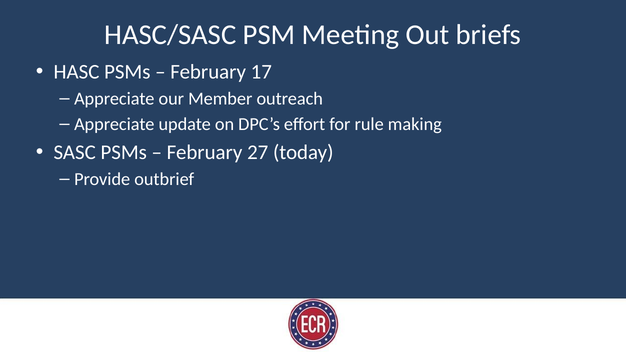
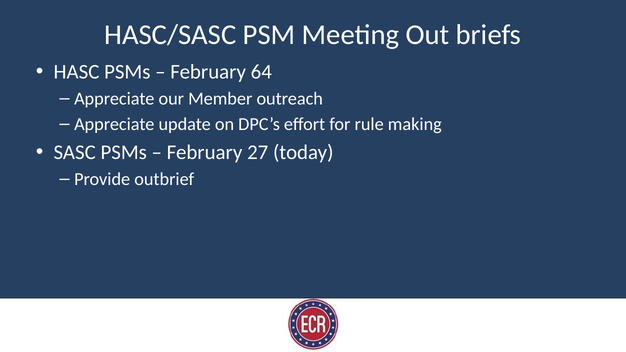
17: 17 -> 64 (261, 72)
